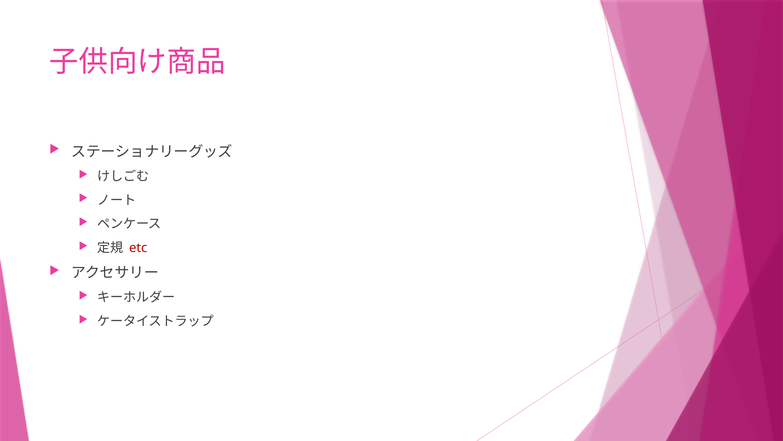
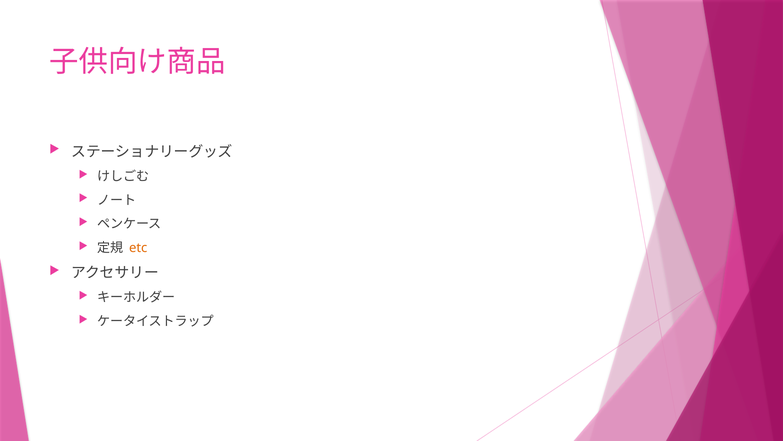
etc colour: red -> orange (138, 248)
